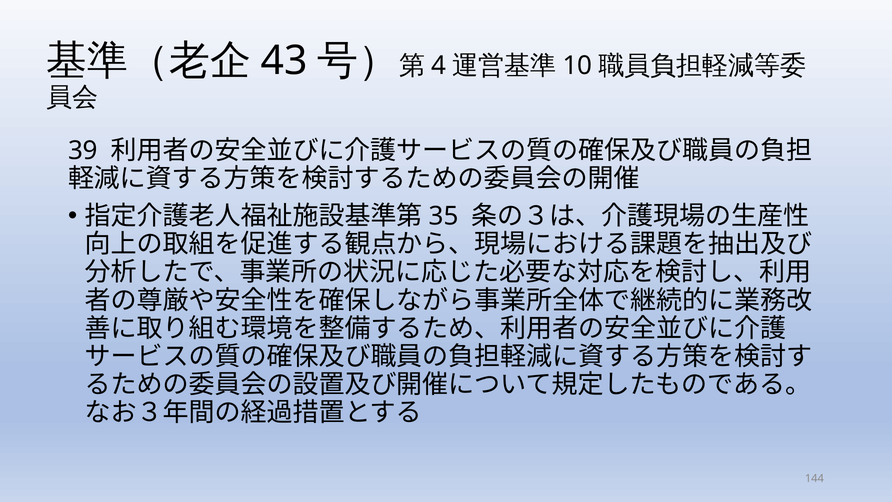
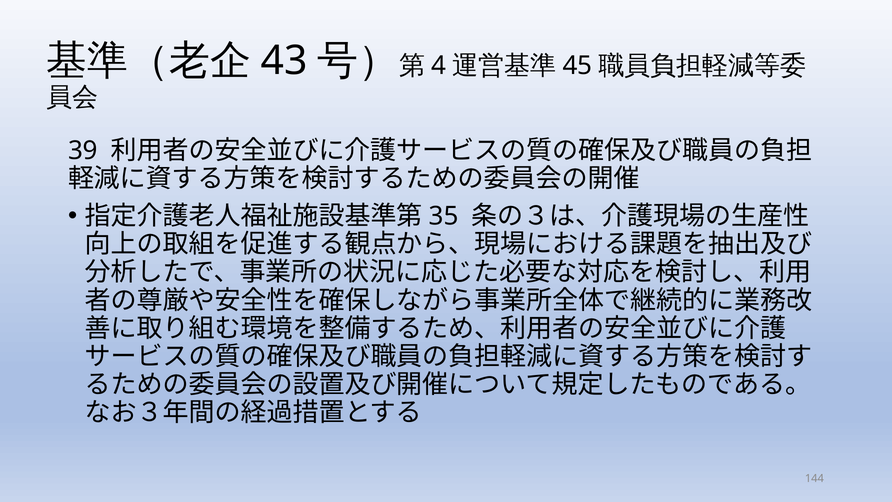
10: 10 -> 45 (577, 66)
